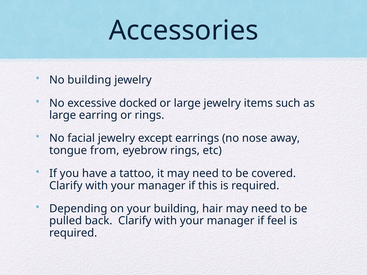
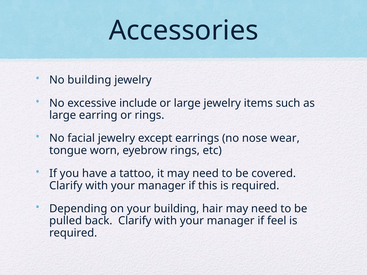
docked: docked -> include (138, 103)
away: away -> wear (285, 138)
from: from -> worn (105, 150)
